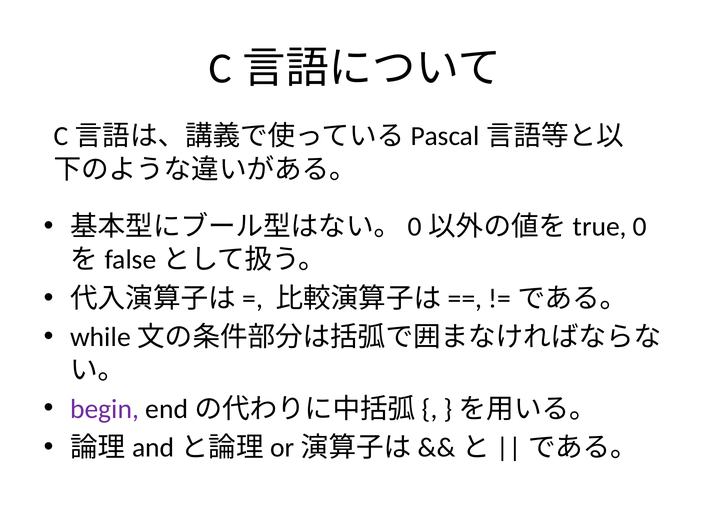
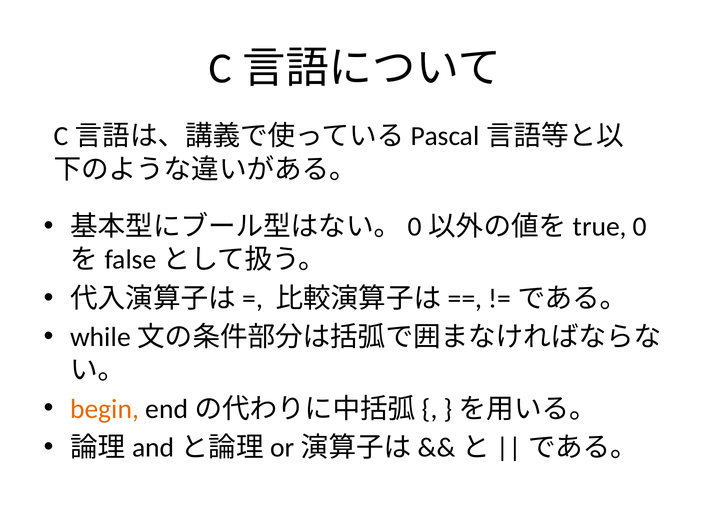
begin colour: purple -> orange (105, 409)
